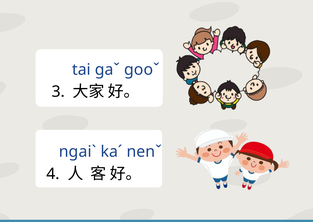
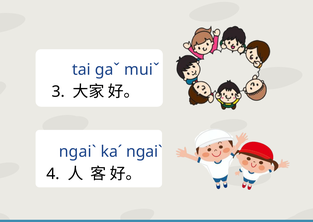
gooˇ: gooˇ -> muiˇ (142, 70)
kaˊ nenˇ: nenˇ -> ngaiˋ (144, 151)
